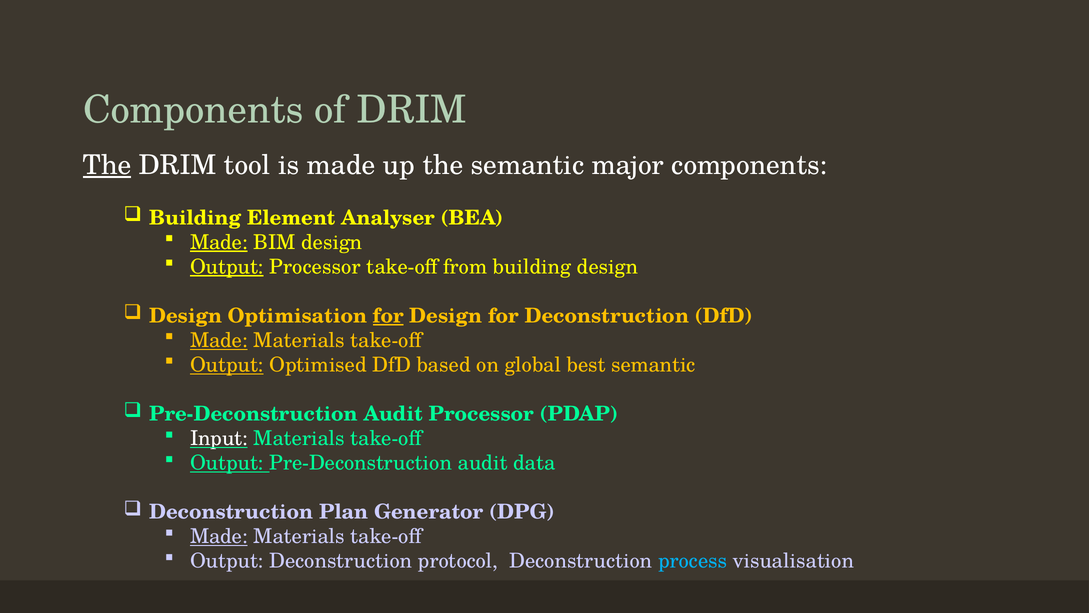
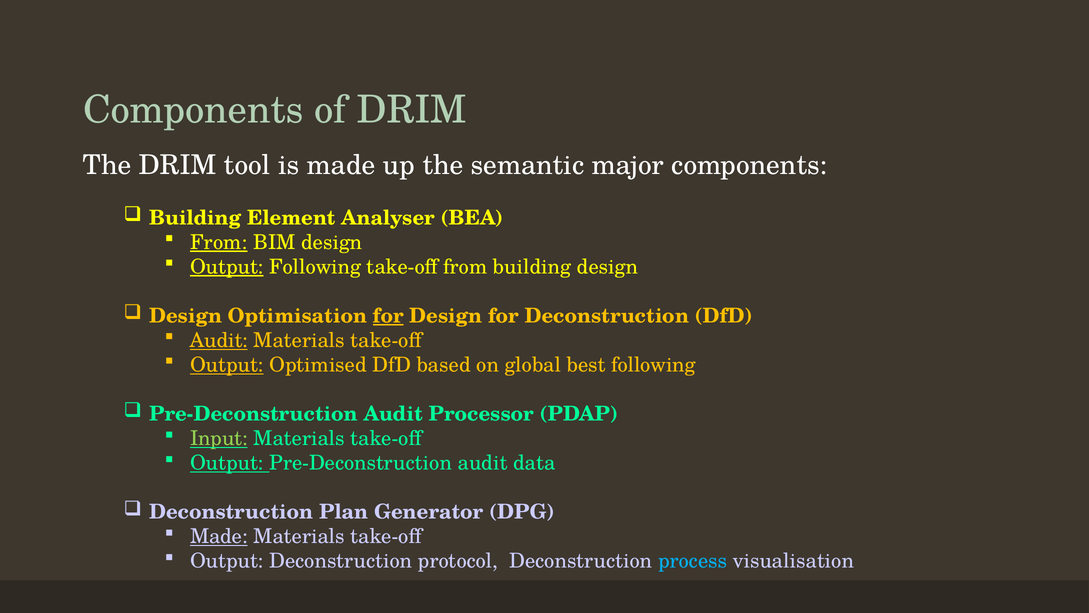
The underline: present -> none (107, 165)
Made: Made -> From (219, 242)
Output Processor: Processor -> Following (315, 267)
Made: Made -> Audit (219, 340)
best semantic: semantic -> following (653, 365)
Input colour: white -> light green (219, 438)
